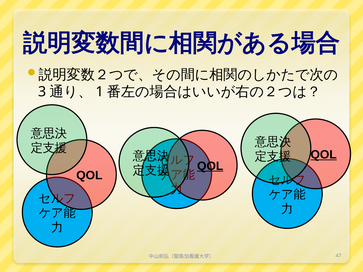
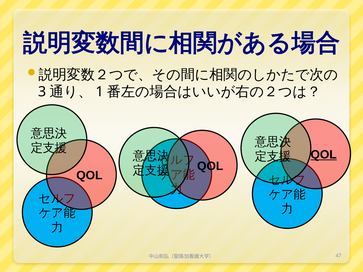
QOL underline: present -> none (210, 166)
